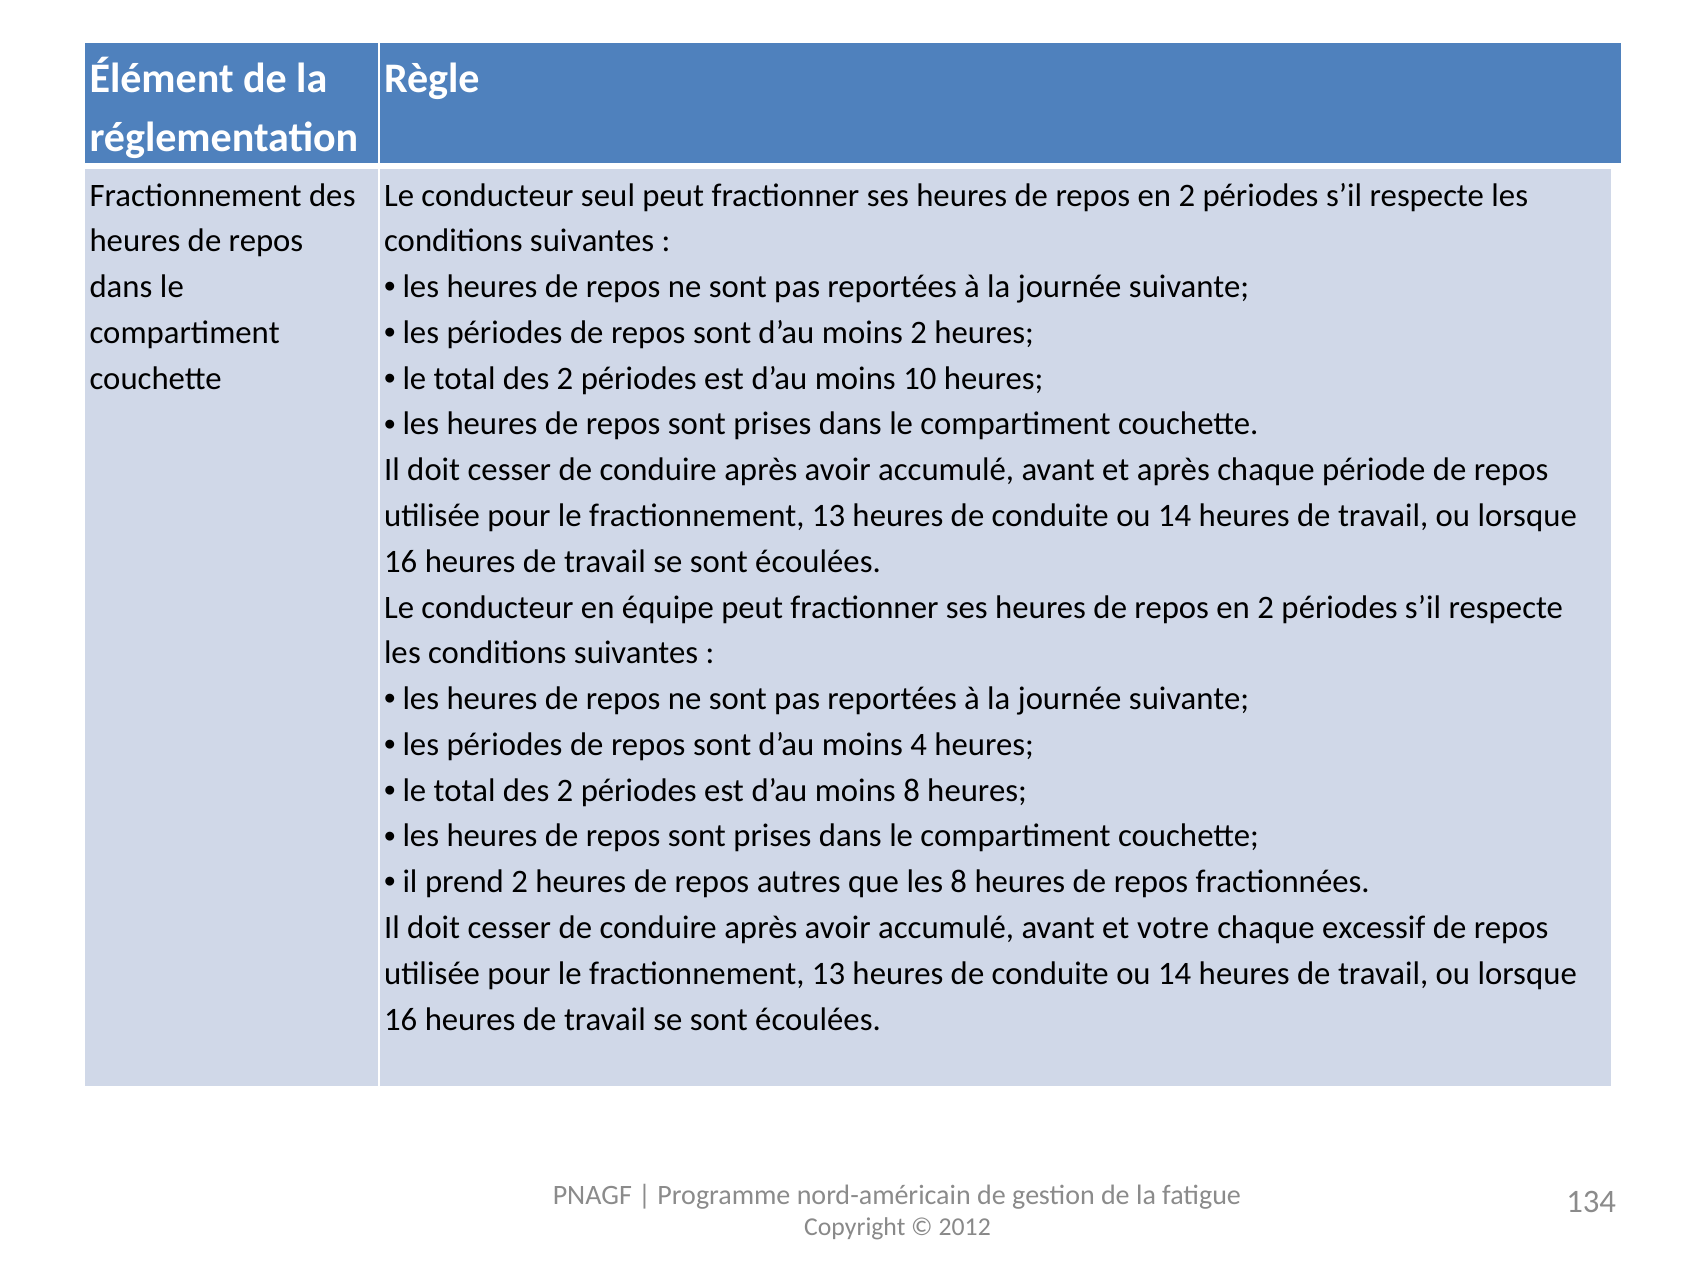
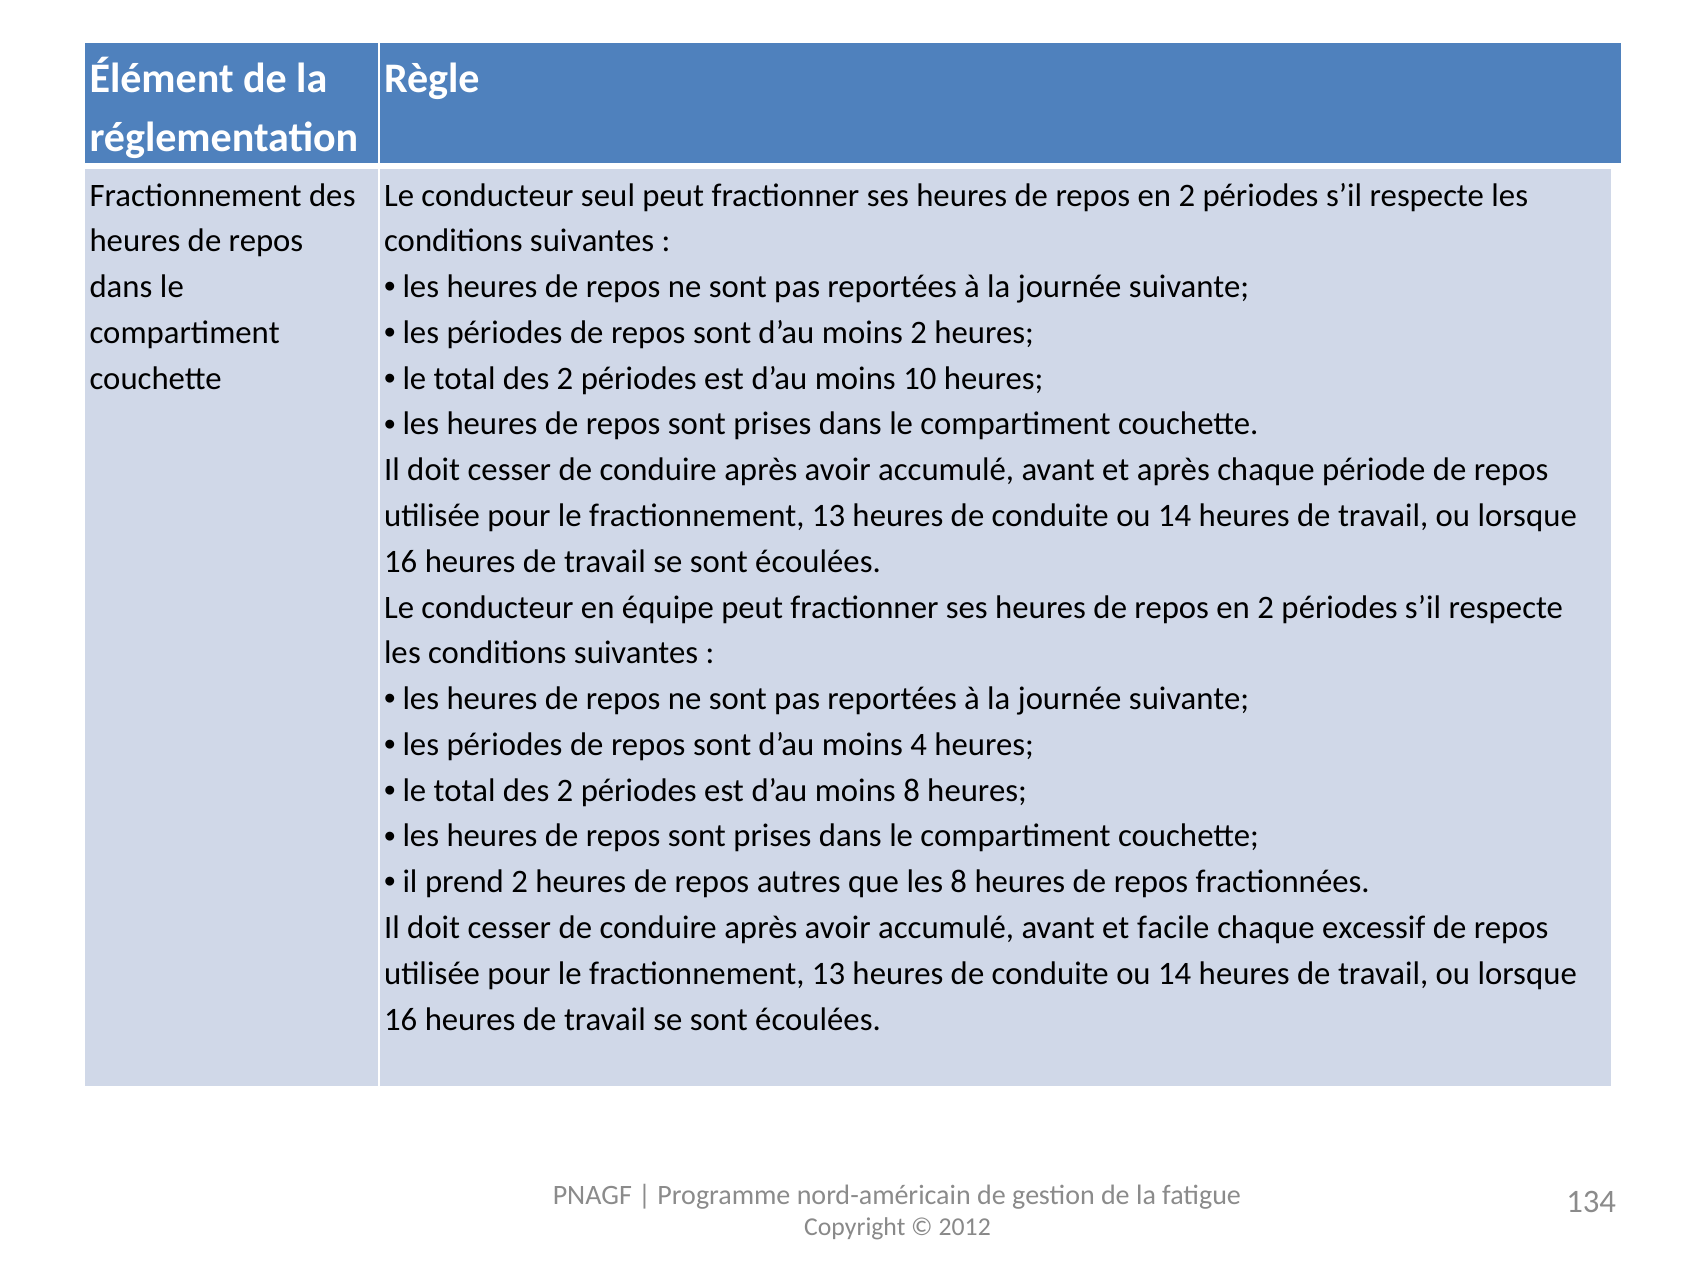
votre: votre -> facile (1173, 928)
